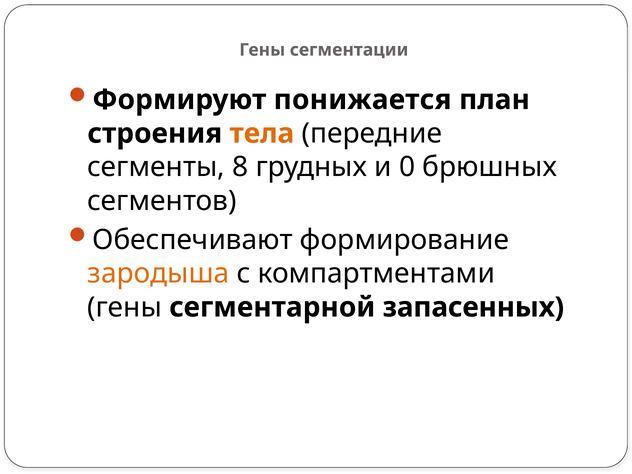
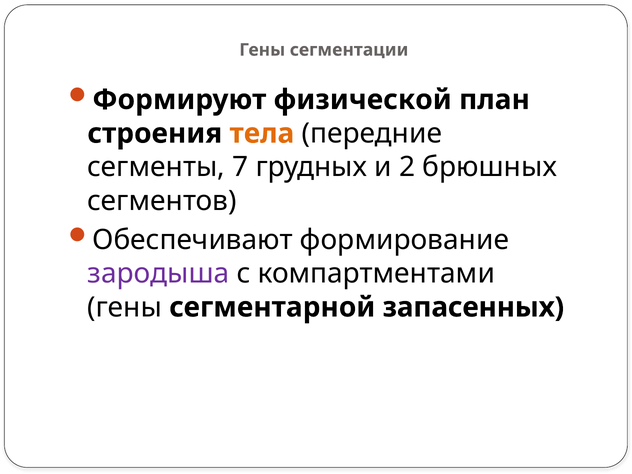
понижается: понижается -> физической (363, 100)
8: 8 -> 7 (240, 167)
0: 0 -> 2 (407, 167)
зародыша colour: orange -> purple (158, 274)
